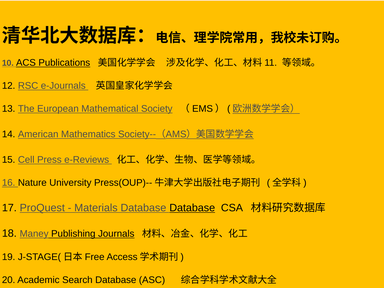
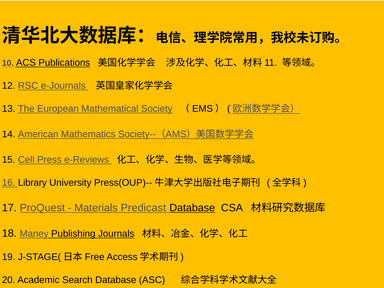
16 Nature: Nature -> Library (32, 183)
Materials Database: Database -> Predicast (143, 208)
